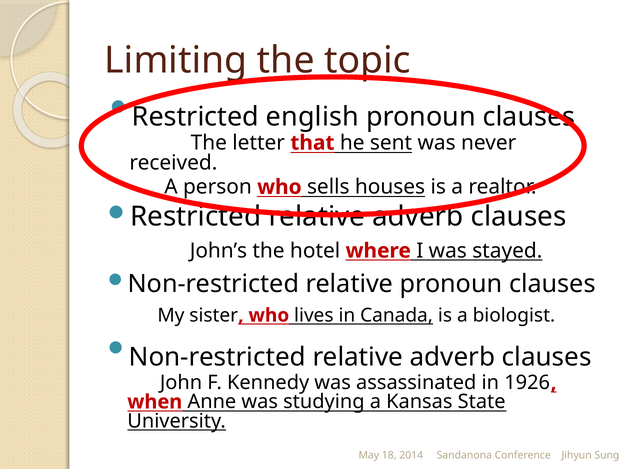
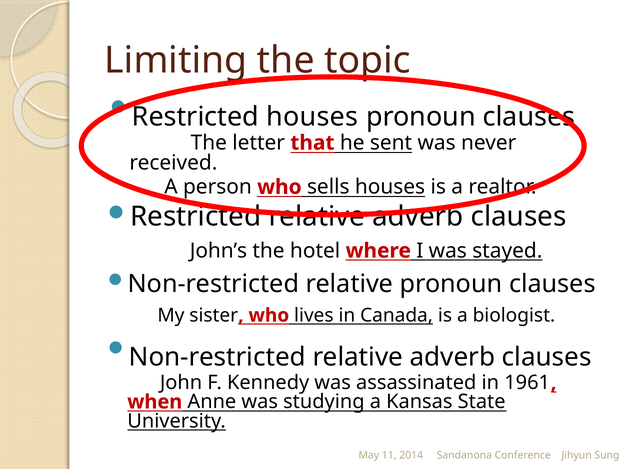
Restricted english: english -> houses (312, 117)
1926: 1926 -> 1961 (527, 383)
18: 18 -> 11 (389, 456)
